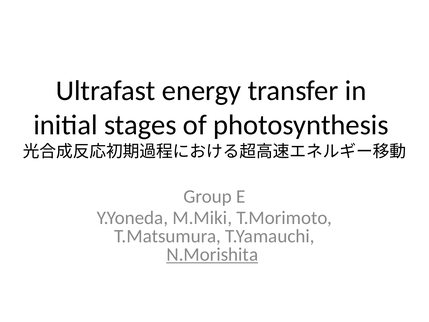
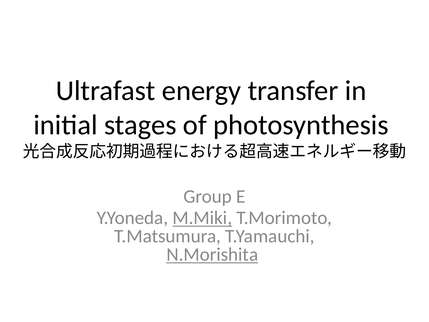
M.Miki underline: none -> present (202, 218)
